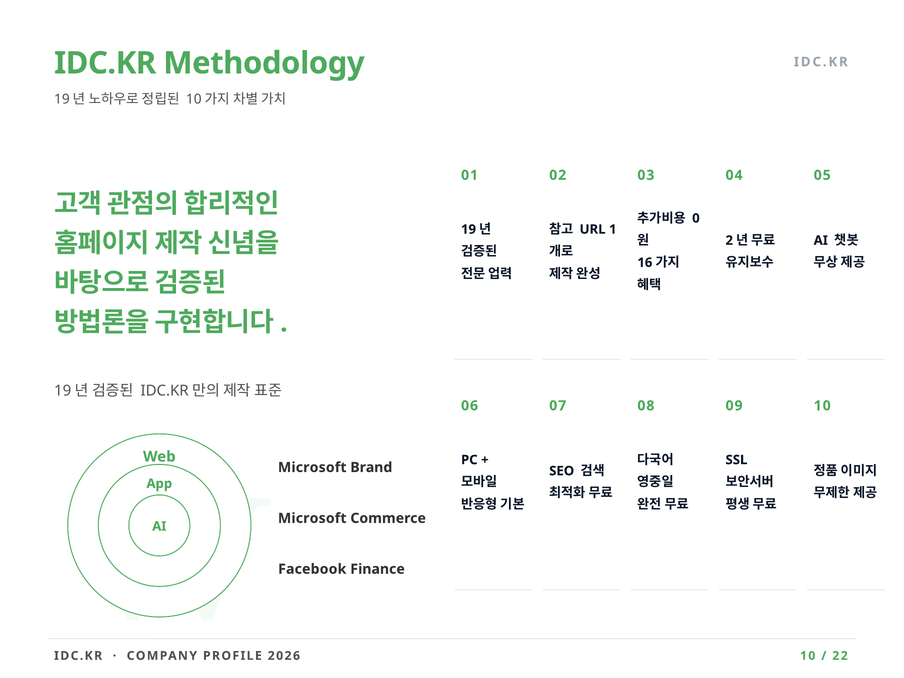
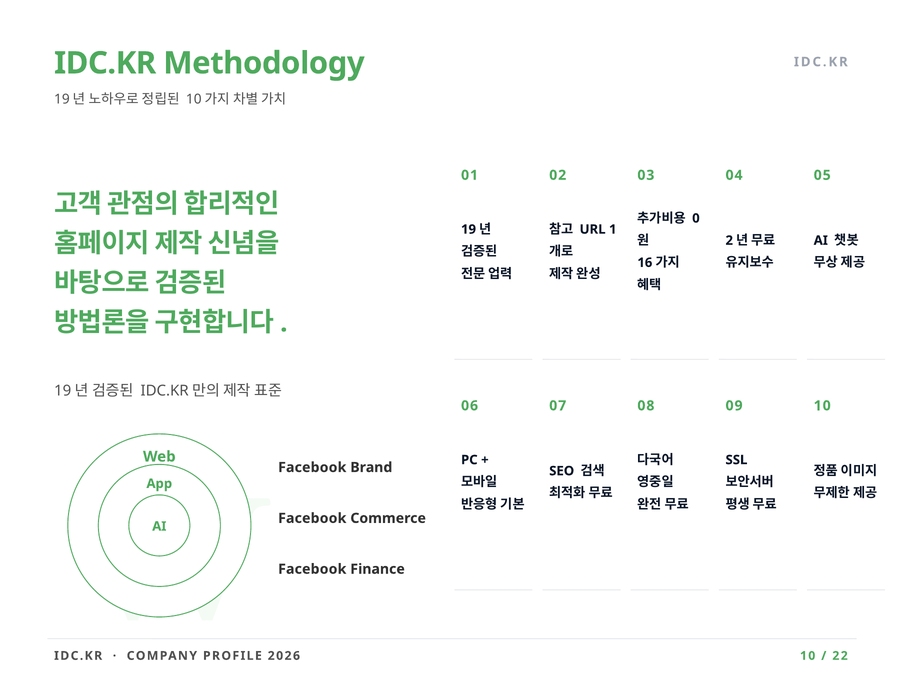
Microsoft: Microsoft -> Facebook (312, 468)
Microsoft: Microsoft -> Facebook (312, 518)
